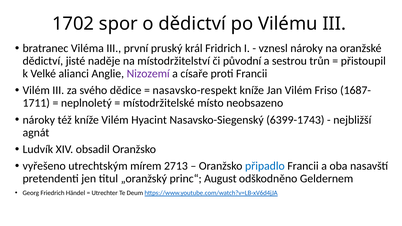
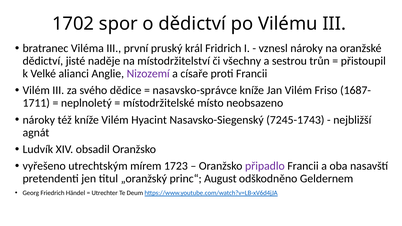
původní: původní -> všechny (242, 61)
nasavsko-respekt: nasavsko-respekt -> nasavsko-správce (195, 90)
6399-1743: 6399-1743 -> 7245-1743 (295, 120)
2713: 2713 -> 1723 (176, 166)
připadlo colour: blue -> purple (265, 166)
